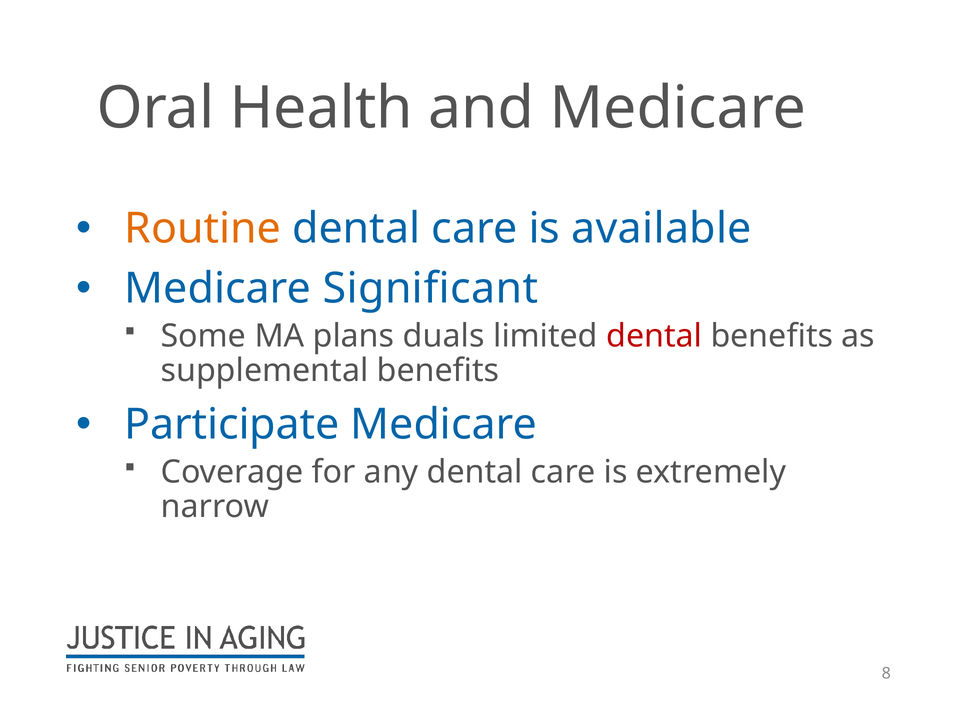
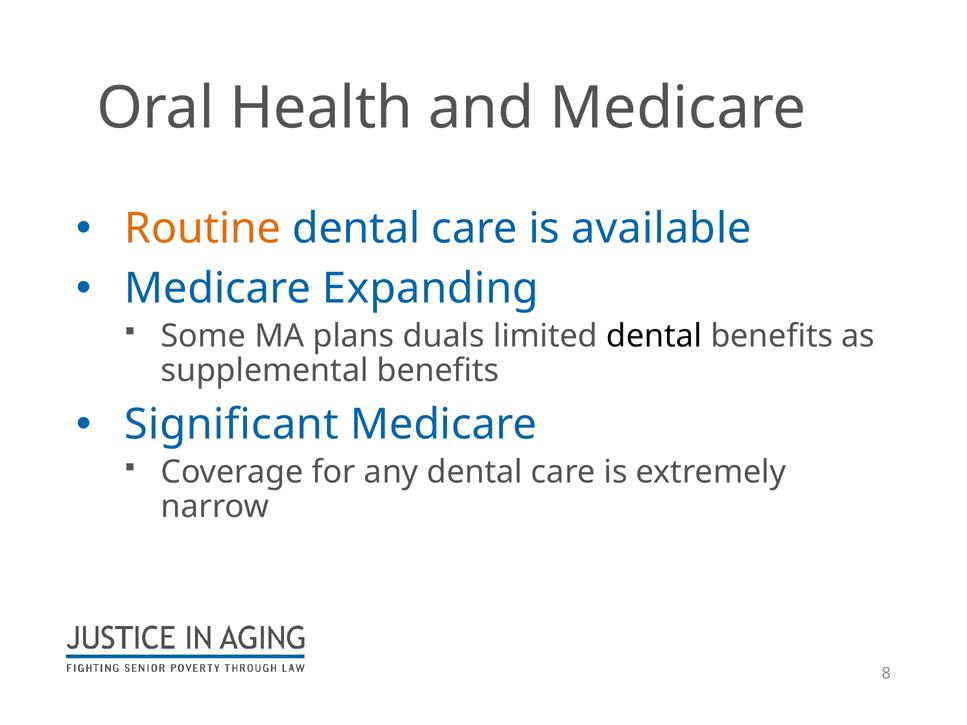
Significant: Significant -> Expanding (431, 289)
dental colour: red -> black (654, 336)
Participate: Participate -> Significant (232, 425)
